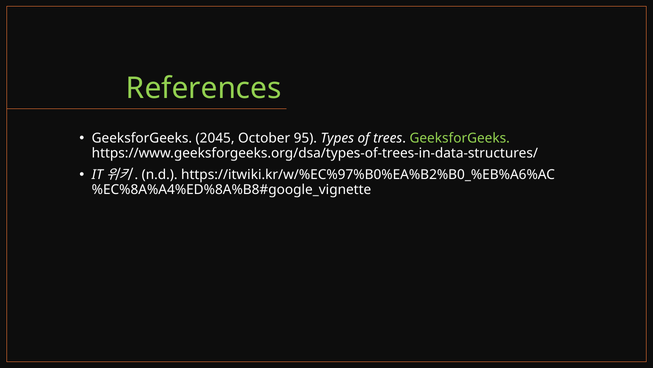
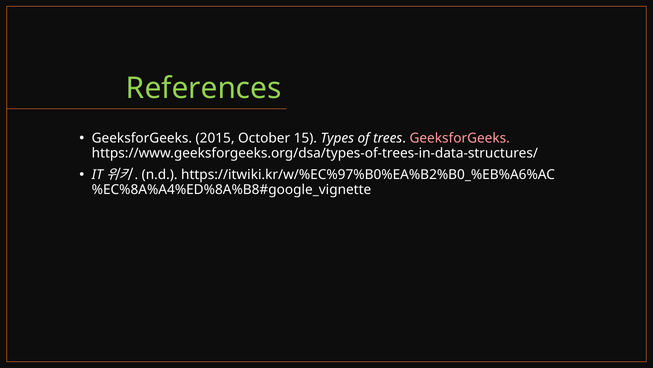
2045: 2045 -> 2015 (215, 138)
95: 95 -> 15 (305, 138)
GeeksforGeeks colour: light green -> pink (460, 138)
